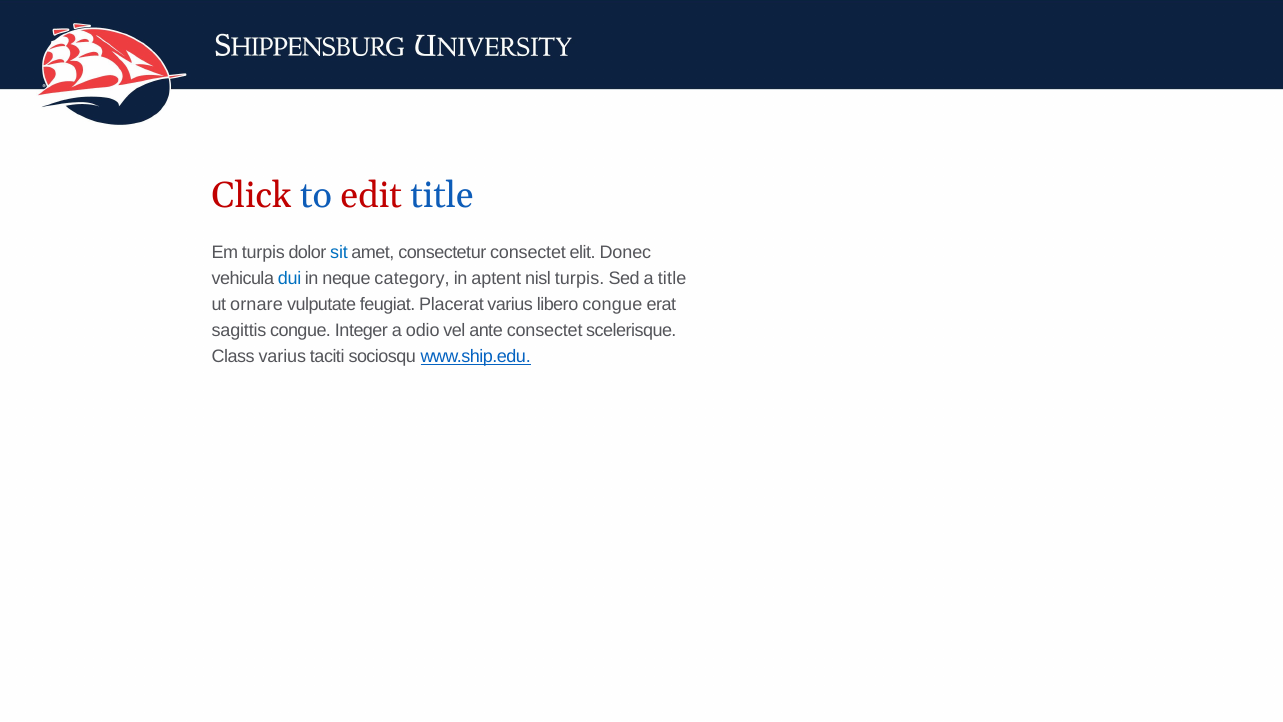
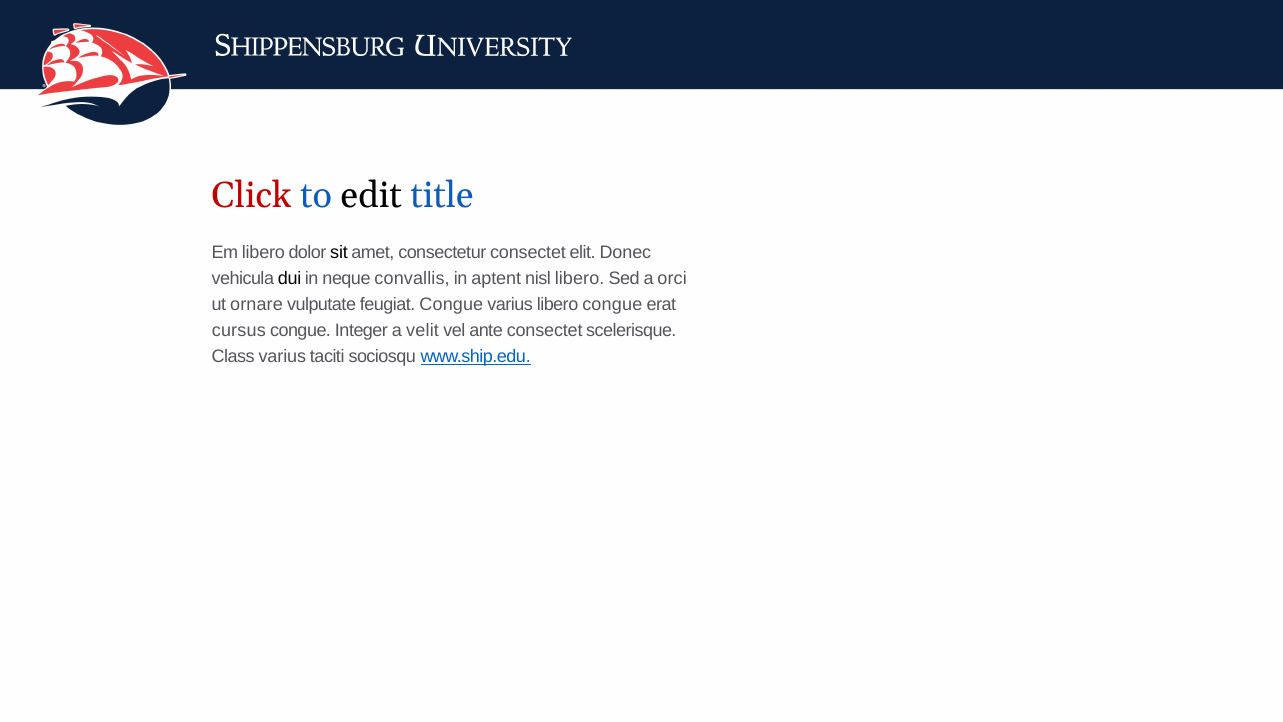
edit colour: red -> black (371, 196)
Em turpis: turpis -> libero (263, 252)
sit colour: blue -> black (339, 252)
dui colour: blue -> black (290, 278)
category: category -> convallis (412, 278)
nisl turpis: turpis -> libero (580, 278)
a title: title -> orci (672, 278)
feugiat Placerat: Placerat -> Congue (451, 304)
sagittis: sagittis -> cursus (239, 330)
odio: odio -> velit (423, 330)
